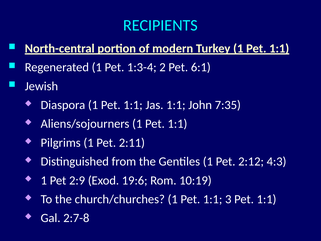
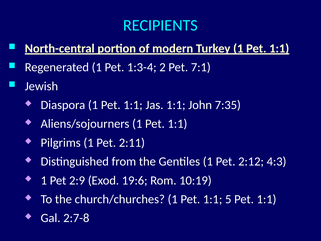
6:1: 6:1 -> 7:1 (201, 67)
3: 3 -> 5 (228, 199)
